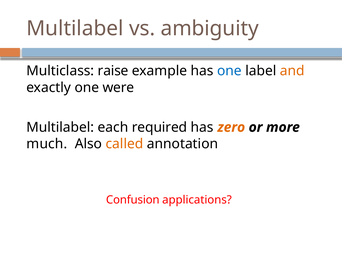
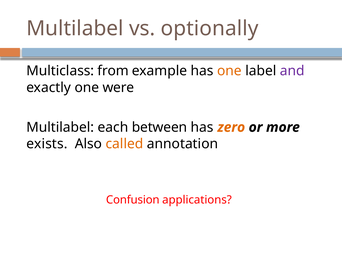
ambiguity: ambiguity -> optionally (210, 29)
raise: raise -> from (113, 71)
one colour: blue -> orange (229, 71)
and colour: orange -> purple (292, 71)
required: required -> between (160, 127)
much: much -> exists (47, 144)
